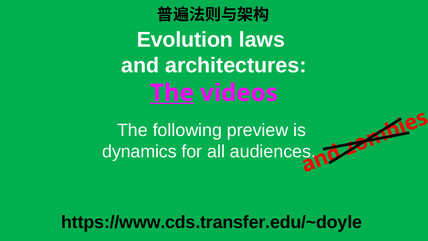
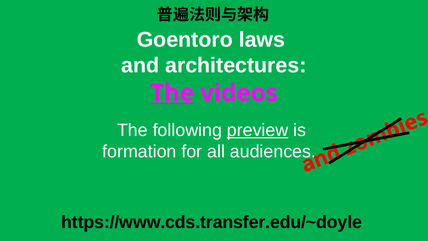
Evolution: Evolution -> Goentoro (185, 40)
preview underline: none -> present (258, 130)
dynamics: dynamics -> formation (139, 151)
